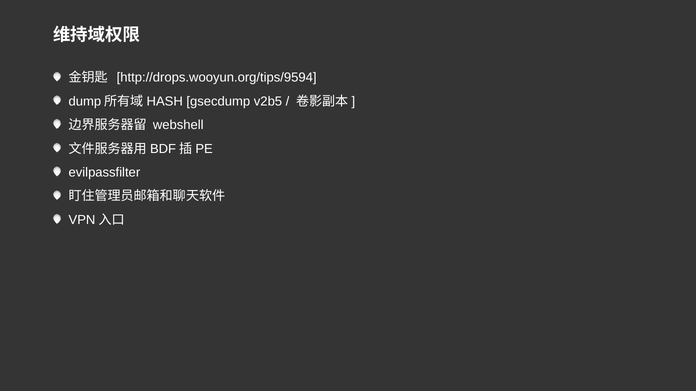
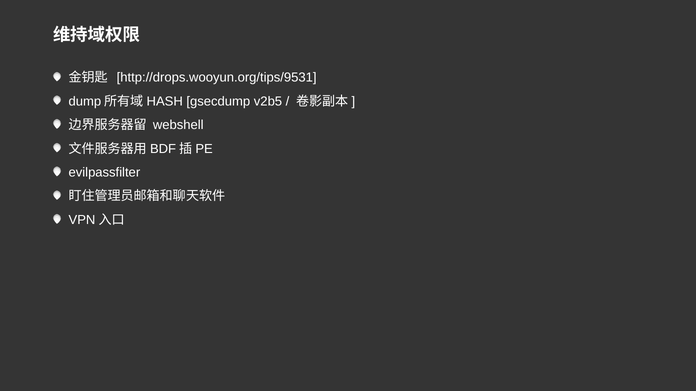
http://drops.wooyun.org/tips/9594: http://drops.wooyun.org/tips/9594 -> http://drops.wooyun.org/tips/9531 (217, 78)
